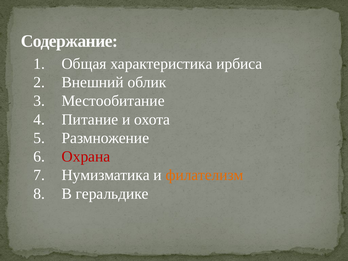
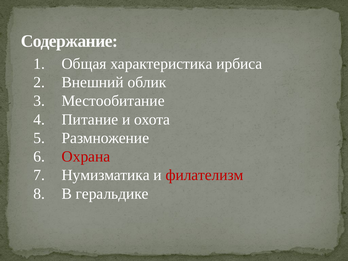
филателизм colour: orange -> red (205, 175)
